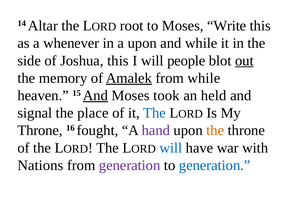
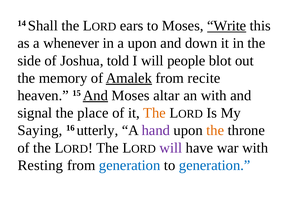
Altar: Altar -> Shall (43, 26)
root: root -> ears (132, 26)
Write underline: none -> present (227, 26)
and while: while -> down (201, 43)
Joshua this: this -> told (118, 61)
out underline: present -> none (244, 61)
from while: while -> recite (204, 78)
took: took -> altar (166, 96)
an held: held -> with (214, 96)
The colour: blue -> orange (154, 113)
Throne: Throne -> Saying (40, 131)
fought: fought -> utterly (97, 131)
will colour: blue -> purple (171, 148)
Nations: Nations -> Resting (40, 165)
generation colour: purple -> blue (130, 165)
